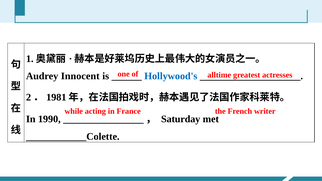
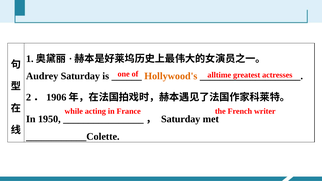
Audrey Innocent: Innocent -> Saturday (80, 76)
Hollywood's colour: blue -> orange (171, 76)
1981: 1981 -> 1906 (56, 97)
1990: 1990 -> 1950 (49, 119)
